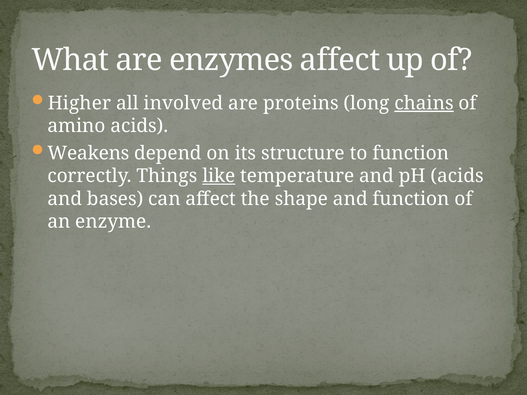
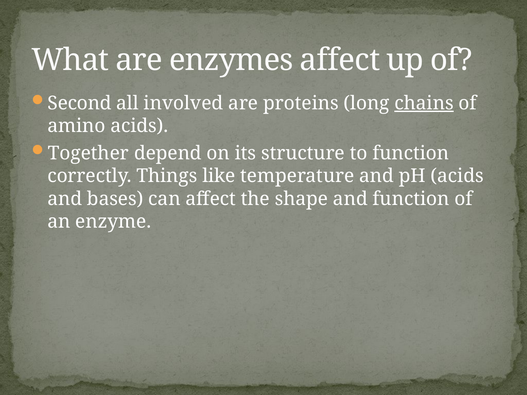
Higher: Higher -> Second (80, 103)
Weakens: Weakens -> Together (88, 153)
like underline: present -> none (219, 176)
